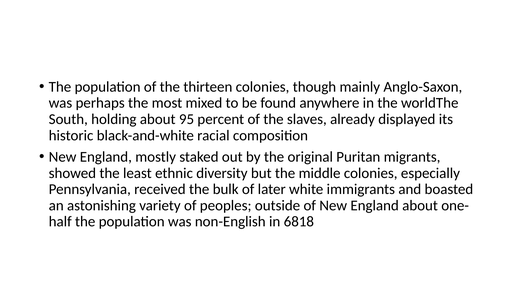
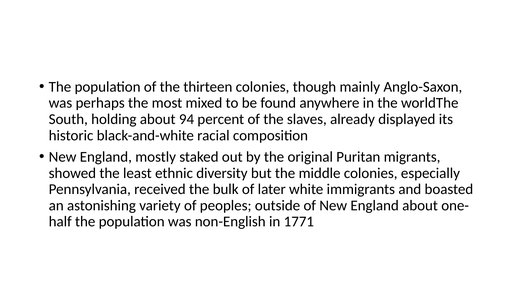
95: 95 -> 94 (187, 119)
6818: 6818 -> 1771 (299, 221)
